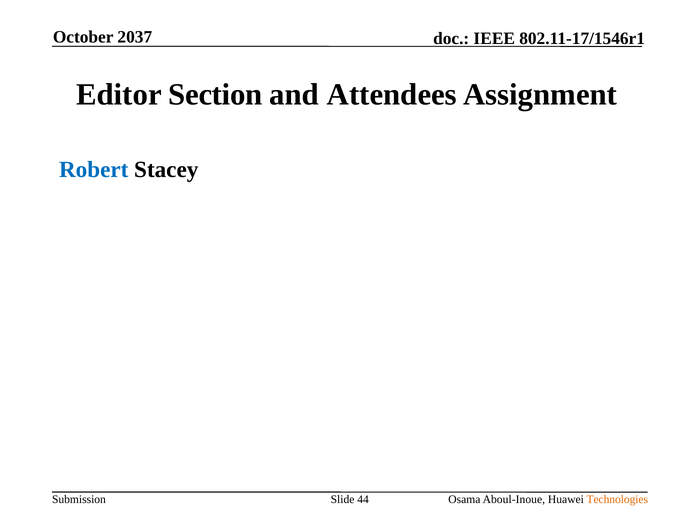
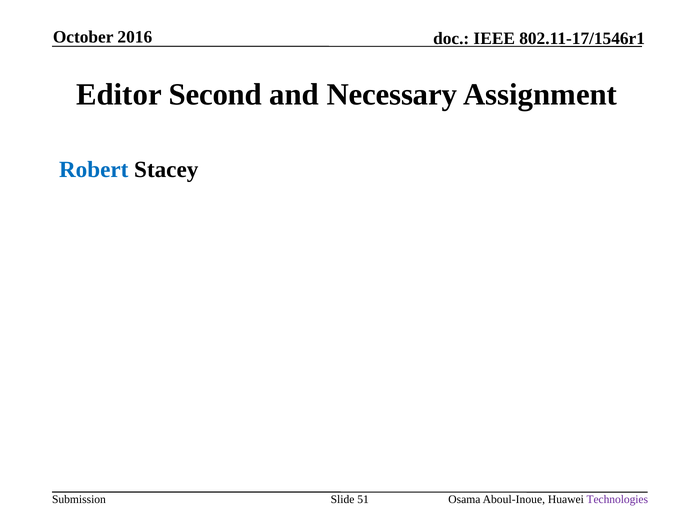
2037: 2037 -> 2016 (135, 37)
Section: Section -> Second (215, 95)
Attendees: Attendees -> Necessary (392, 95)
44: 44 -> 51 (363, 499)
Technologies colour: orange -> purple (617, 499)
